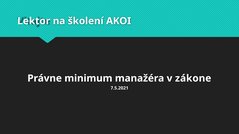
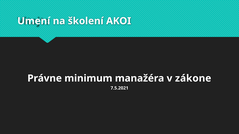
Lektor: Lektor -> Umení (34, 21)
